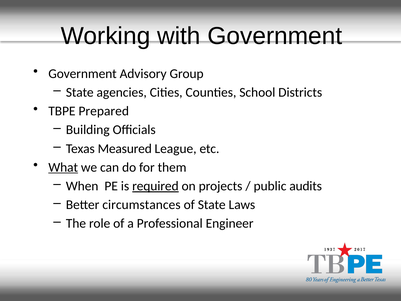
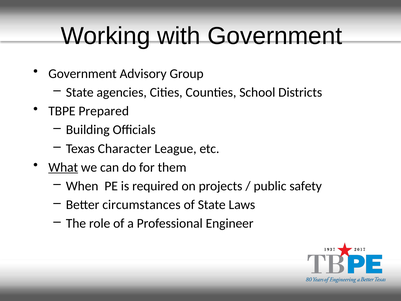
Measured: Measured -> Character (125, 148)
required underline: present -> none (155, 186)
audits: audits -> safety (306, 186)
